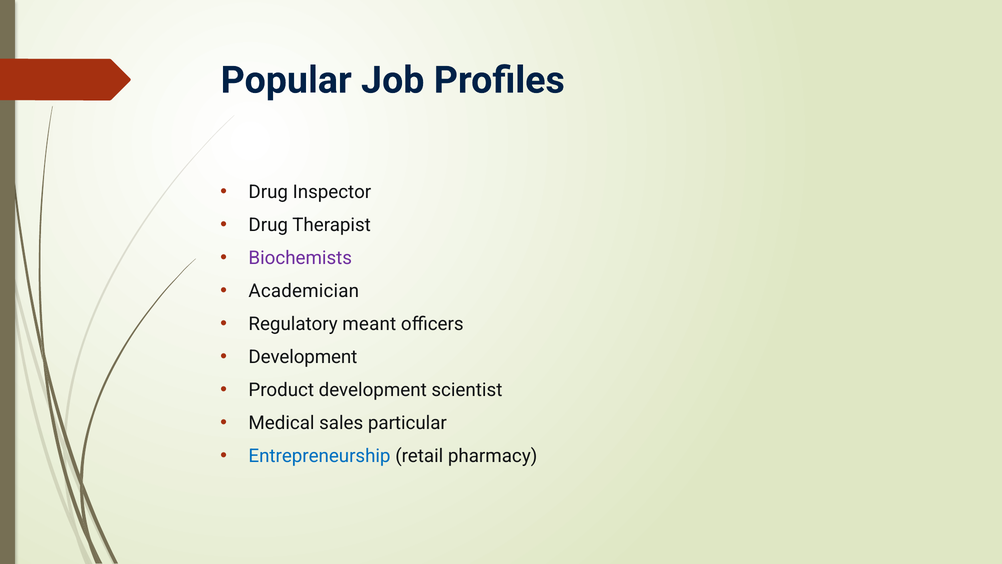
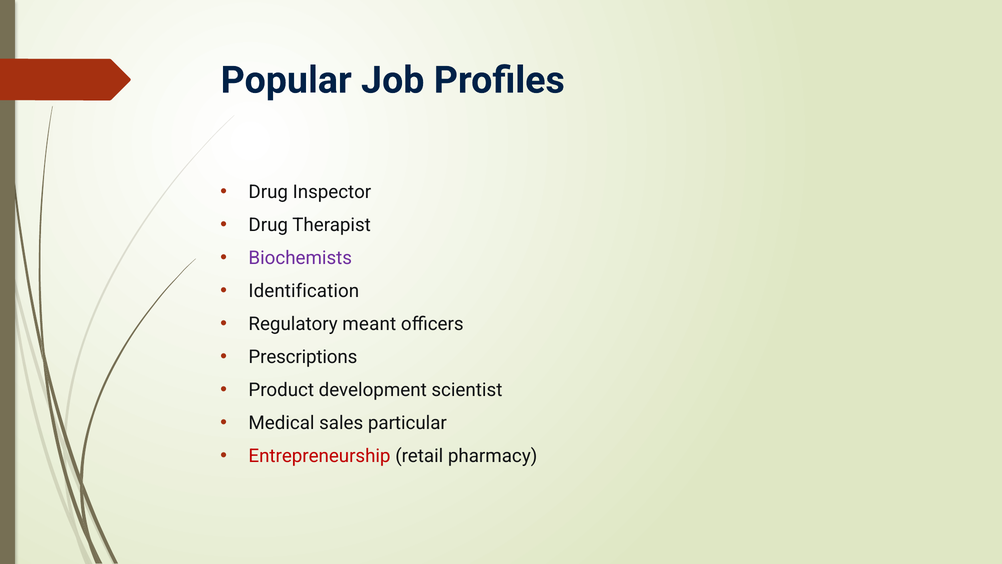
Academician: Academician -> Identification (304, 291)
Development: Development -> Prescriptions (303, 357)
Entrepreneurship colour: blue -> red (320, 456)
